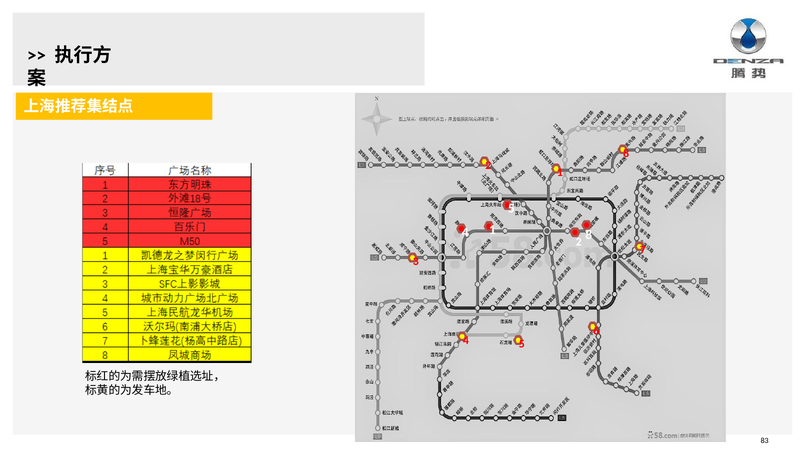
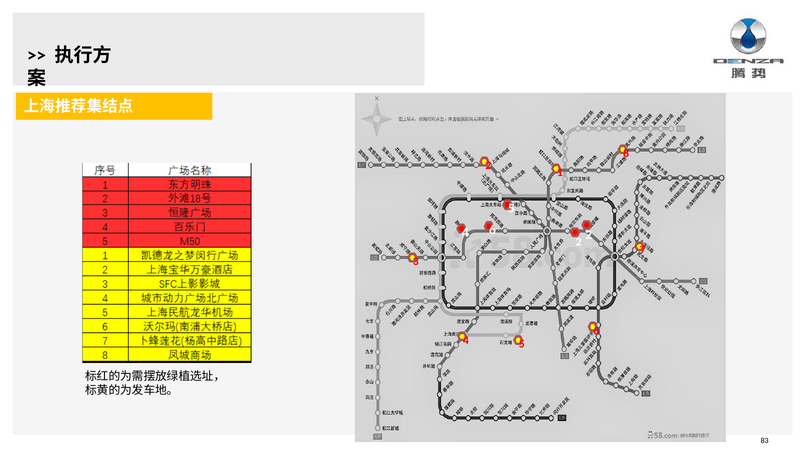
1: 1 -> 6 (492, 230)
2 8: 8 -> 2 (589, 235)
